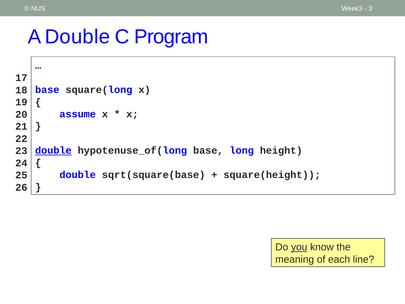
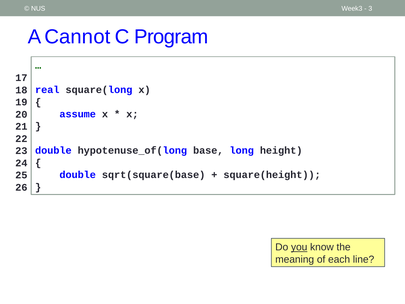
A Double: Double -> Cannot (77, 37)
base: base -> real (47, 90)
double underline: present -> none (53, 151)
